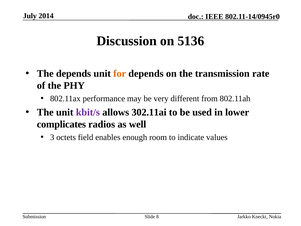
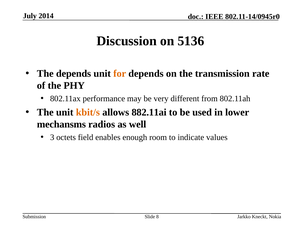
kbit/s colour: purple -> orange (88, 112)
302.11ai: 302.11ai -> 882.11ai (149, 112)
complicates: complicates -> mechansms (61, 124)
